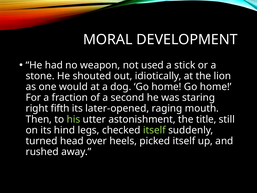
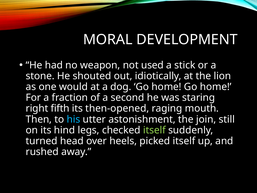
later-opened: later-opened -> then-opened (117, 108)
his colour: light green -> light blue (73, 119)
title: title -> join (206, 119)
